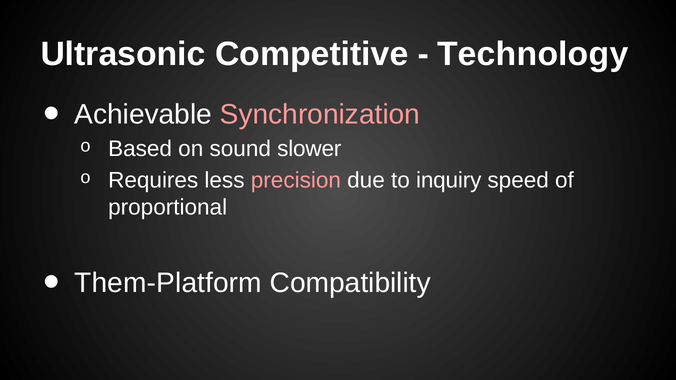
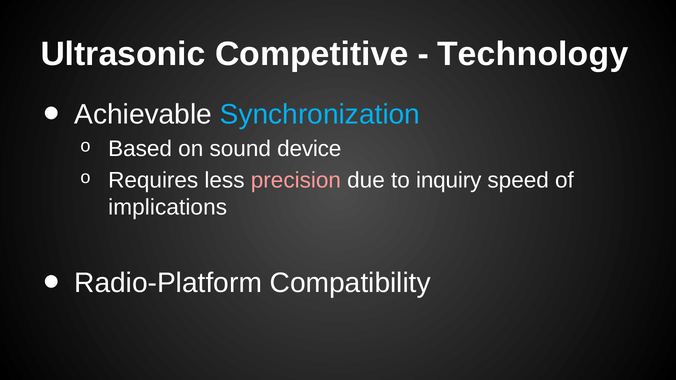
Synchronization colour: pink -> light blue (320, 114)
slower: slower -> device (309, 149)
proportional: proportional -> implications (168, 207)
Them-Platform: Them-Platform -> Radio-Platform (168, 283)
